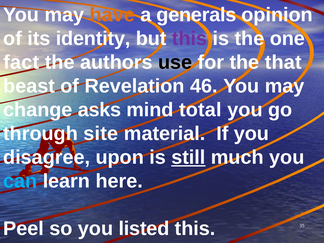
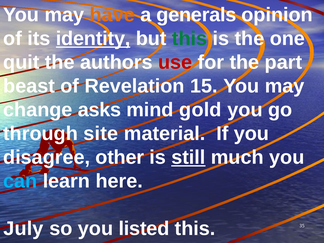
identity underline: none -> present (93, 39)
this colour: purple -> green (190, 39)
fact: fact -> quit (21, 62)
use colour: black -> red (175, 62)
that: that -> part (283, 62)
46: 46 -> 15 (204, 86)
total: total -> gold (200, 110)
upon: upon -> other (120, 157)
Peel: Peel -> July (23, 229)
